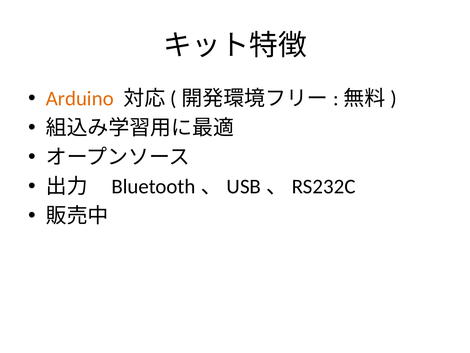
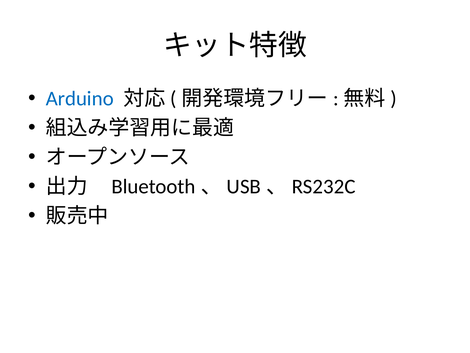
Arduino colour: orange -> blue (80, 99)
